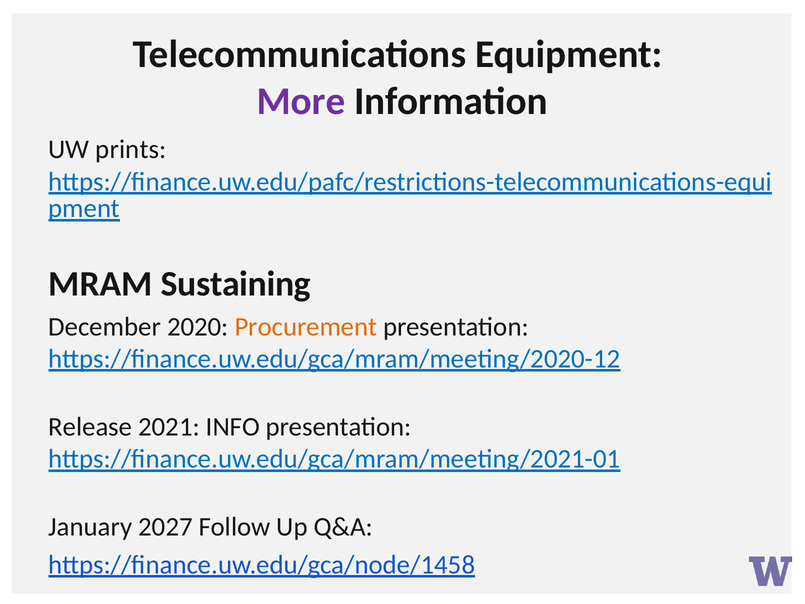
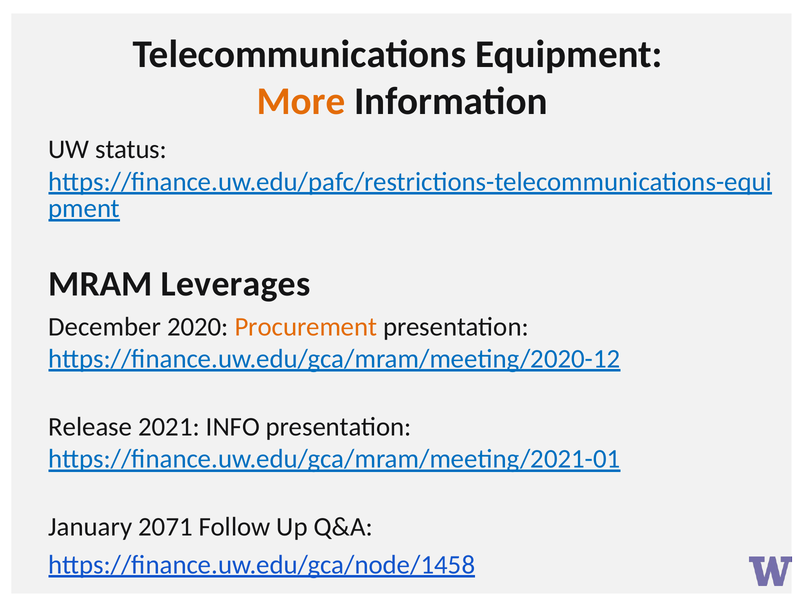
More colour: purple -> orange (301, 101)
prints: prints -> status (131, 149)
Sustaining: Sustaining -> Leverages (236, 284)
2027: 2027 -> 2071 (165, 527)
